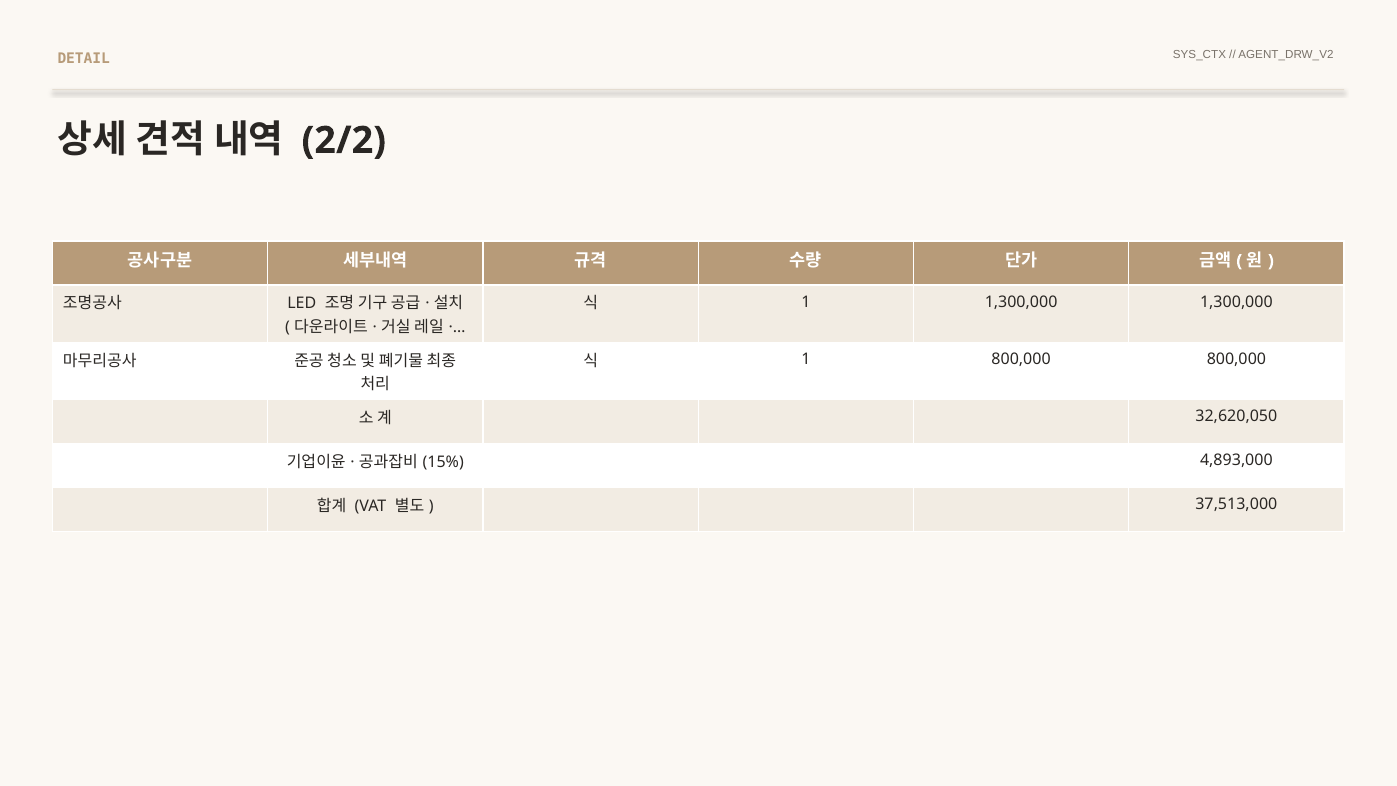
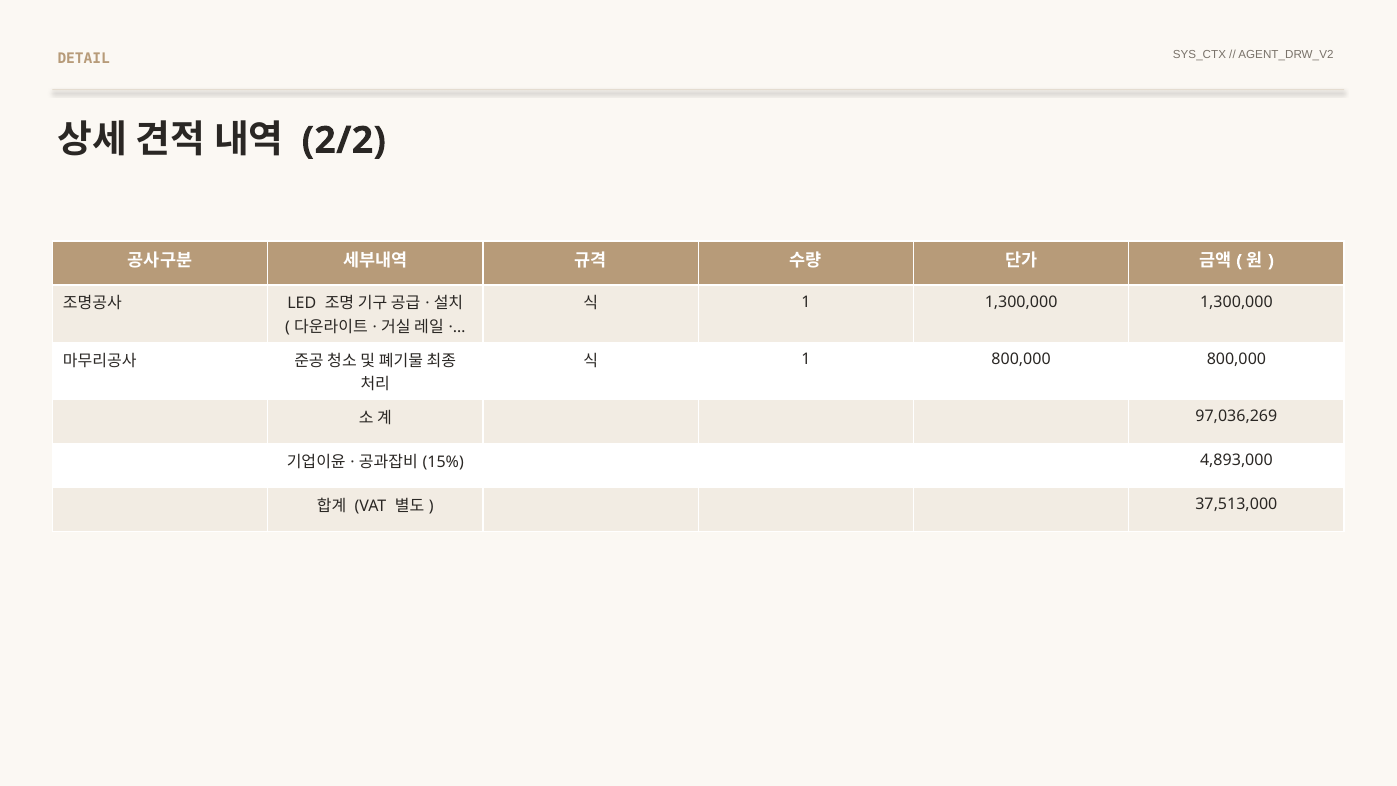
32,620,050: 32,620,050 -> 97,036,269 (1236, 416)
